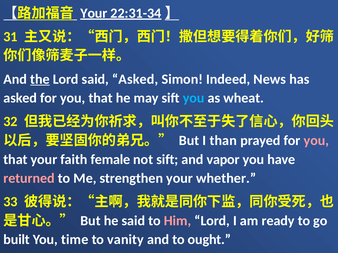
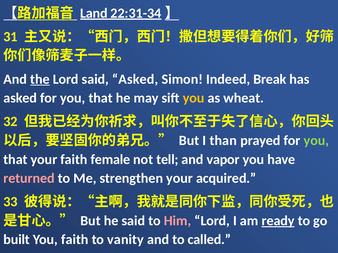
Your: Your -> Land (94, 13)
News: News -> Break (270, 79)
you colour: light blue -> yellow (194, 98)
you colour: pink -> light green (316, 141)
not sift: sift -> tell (167, 160)
whether: whether -> acquired (226, 179)
ready underline: none -> present (278, 221)
You time: time -> faith (75, 240)
ought: ought -> called (209, 240)
